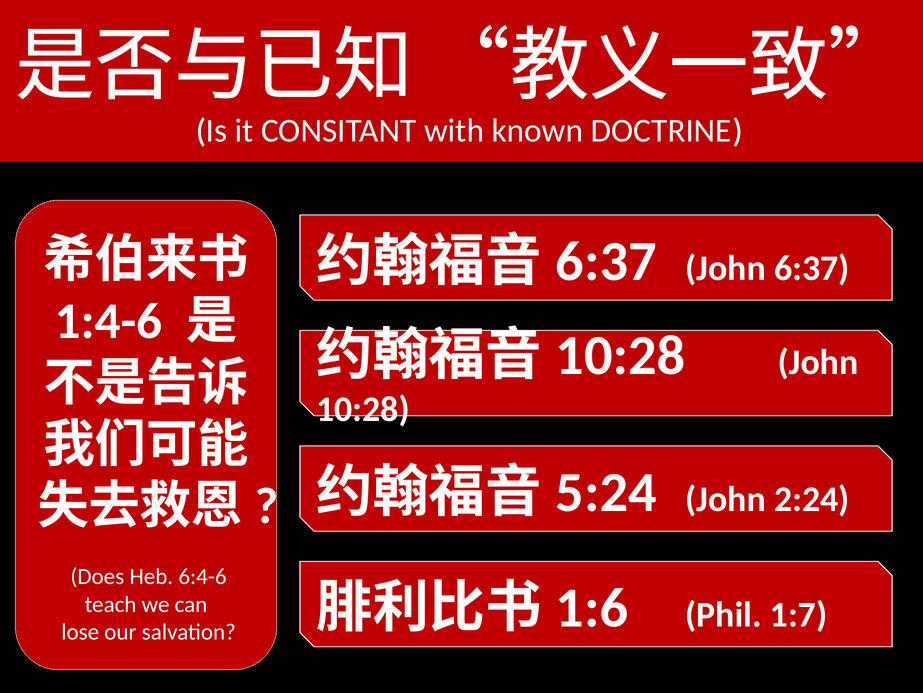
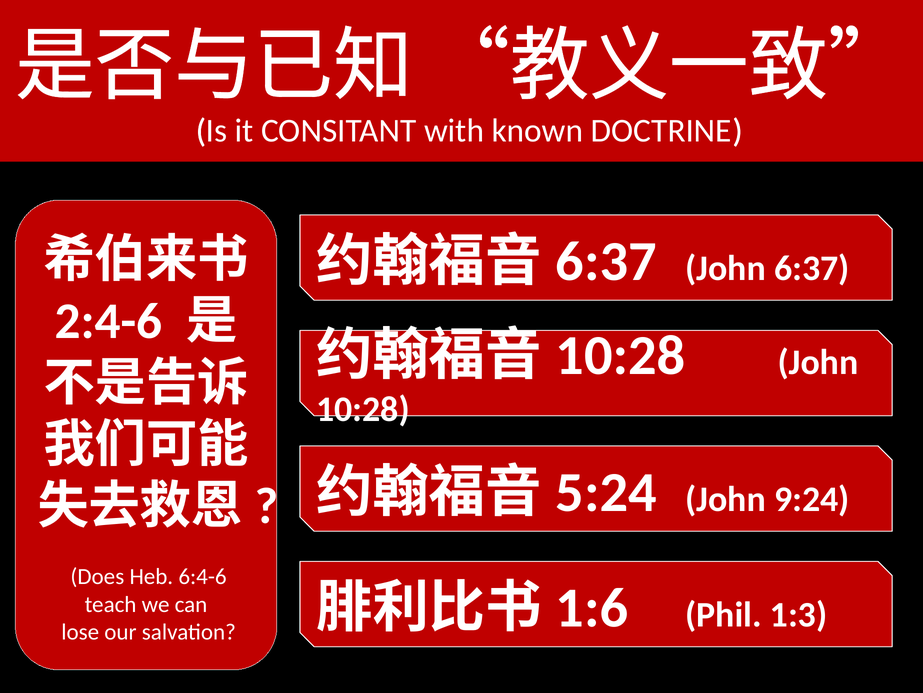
1:4-6: 1:4-6 -> 2:4-6 (108, 321)
2:24: 2:24 -> 9:24 (812, 499)
1:7: 1:7 -> 1:3 (799, 614)
